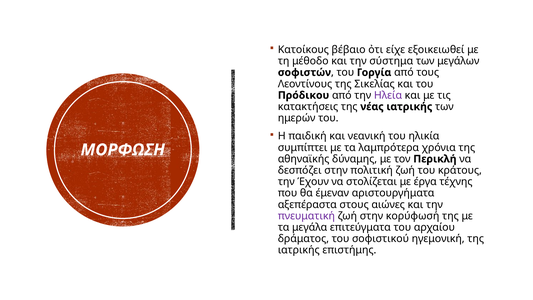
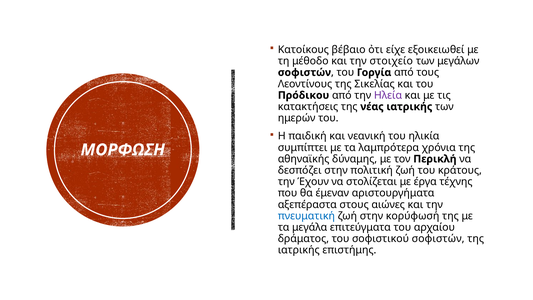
σύστημα: σύστημα -> στοιχείο (391, 61)
πνευματική colour: purple -> blue (306, 216)
σοφιστικού ηγεμονική: ηγεμονική -> σοφιστών (438, 239)
